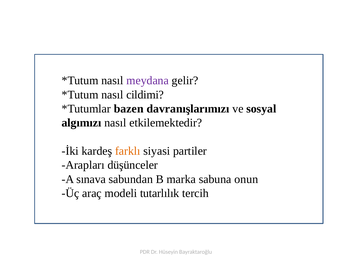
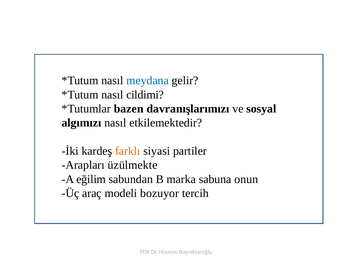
meydana colour: purple -> blue (148, 81)
düşünceler: düşünceler -> üzülmekte (133, 165)
sınava: sınava -> eğilim (91, 179)
tutarlılık: tutarlılık -> bozuyor (160, 193)
